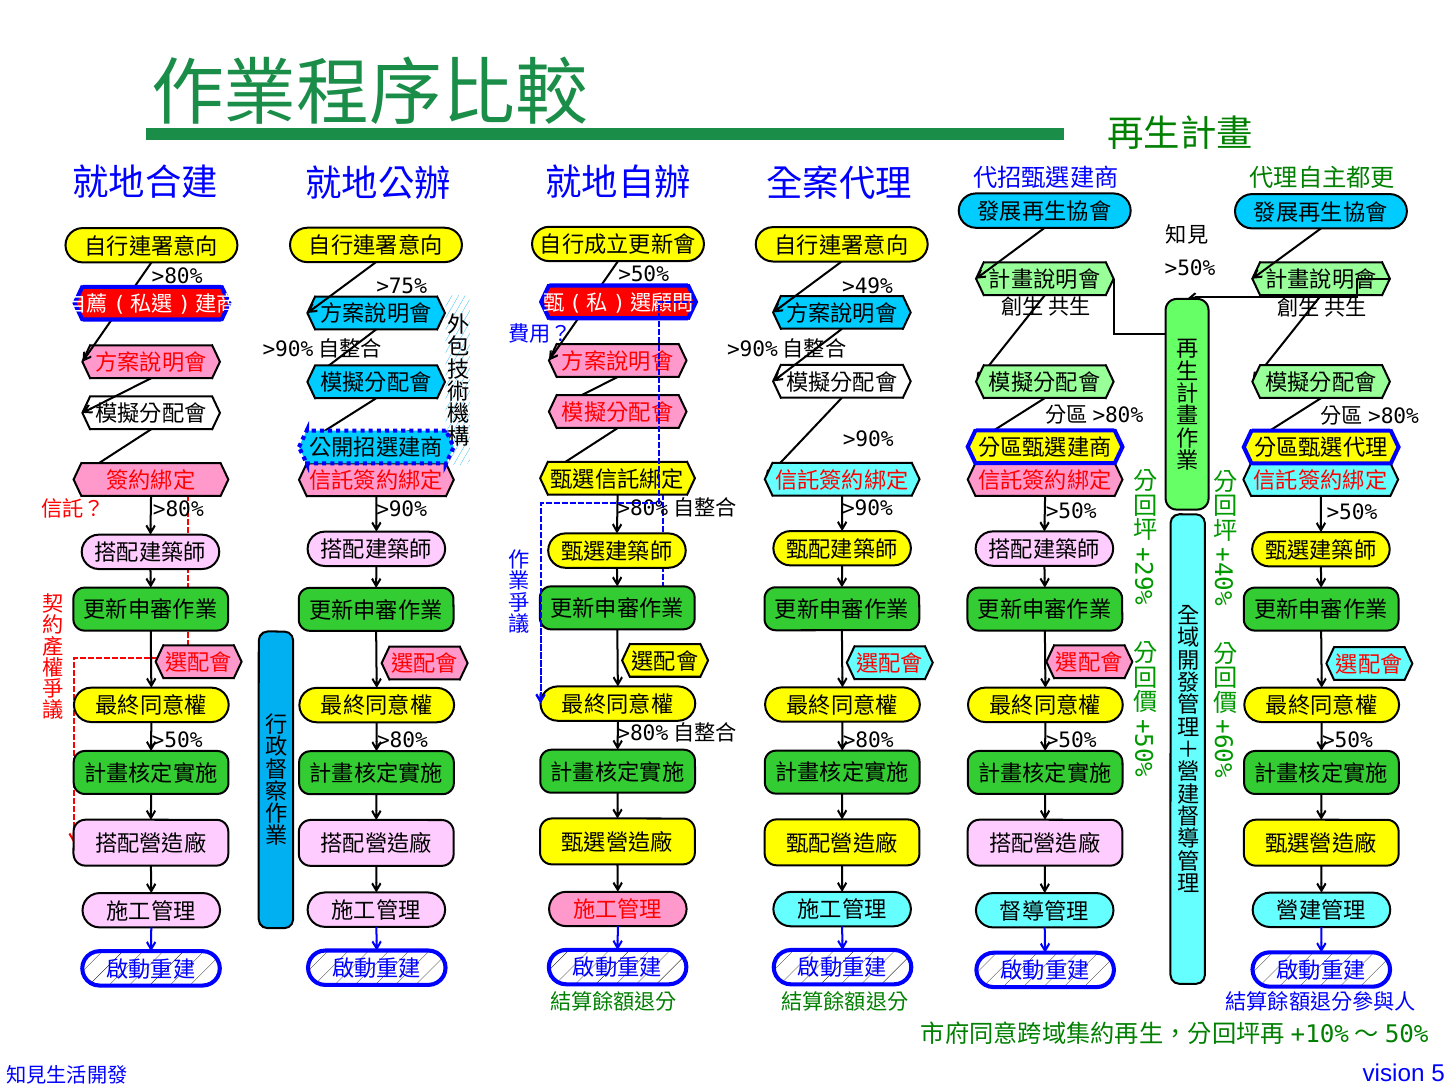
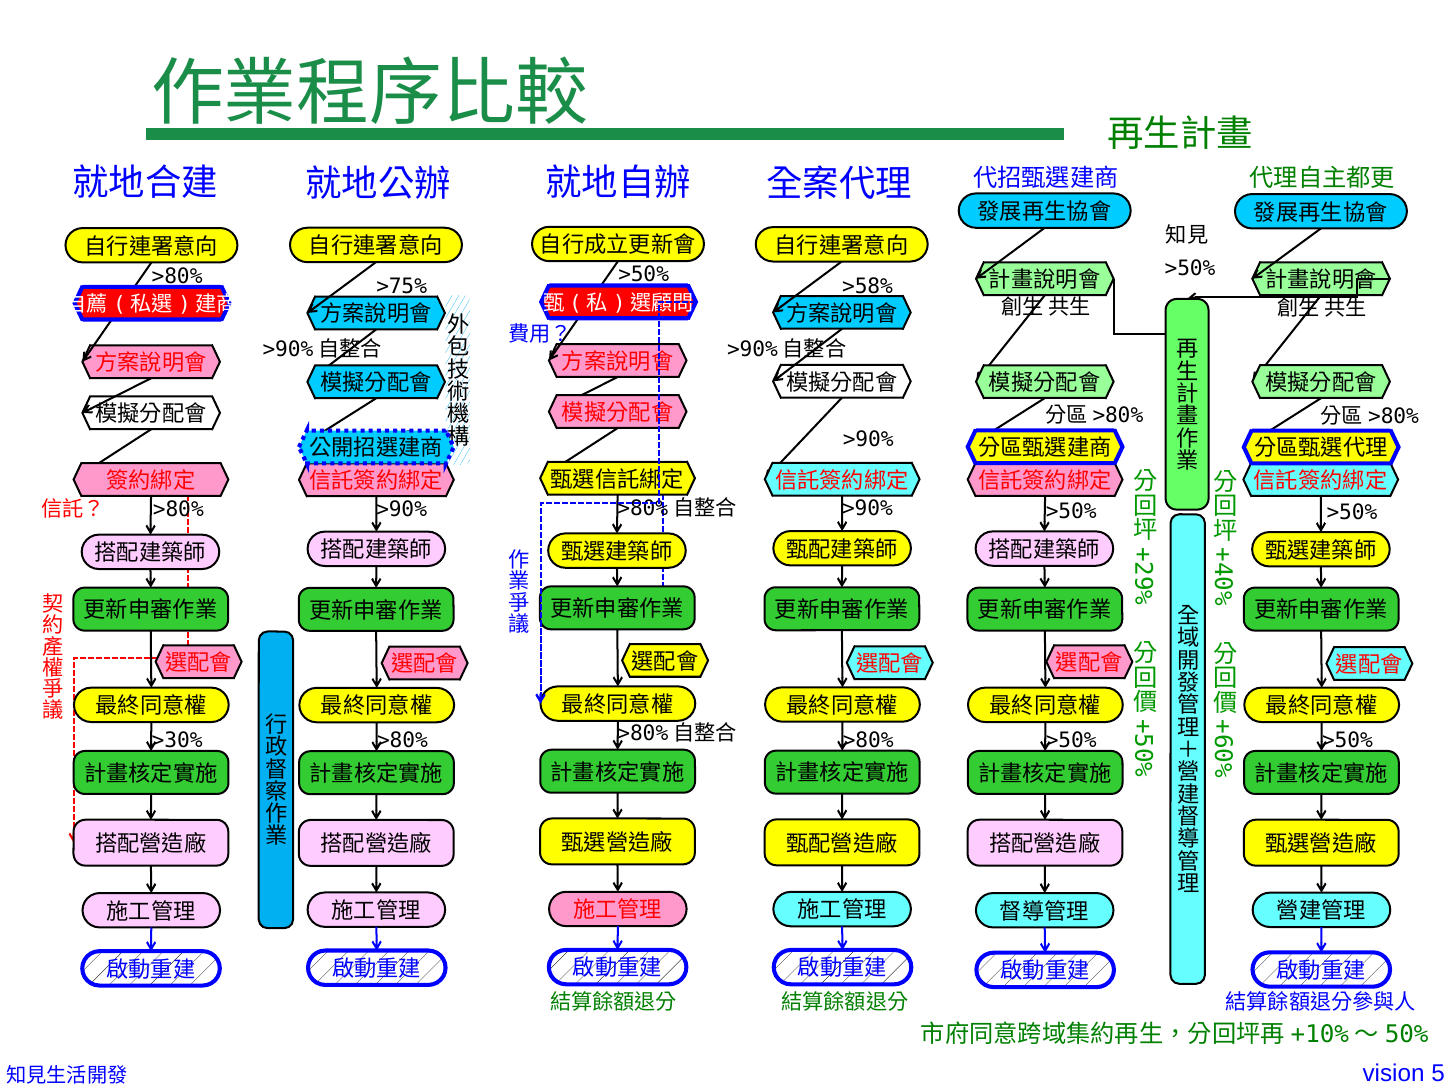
>49%: >49% -> >58% (868, 286)
>50%: >50% -> >30% (177, 741)
